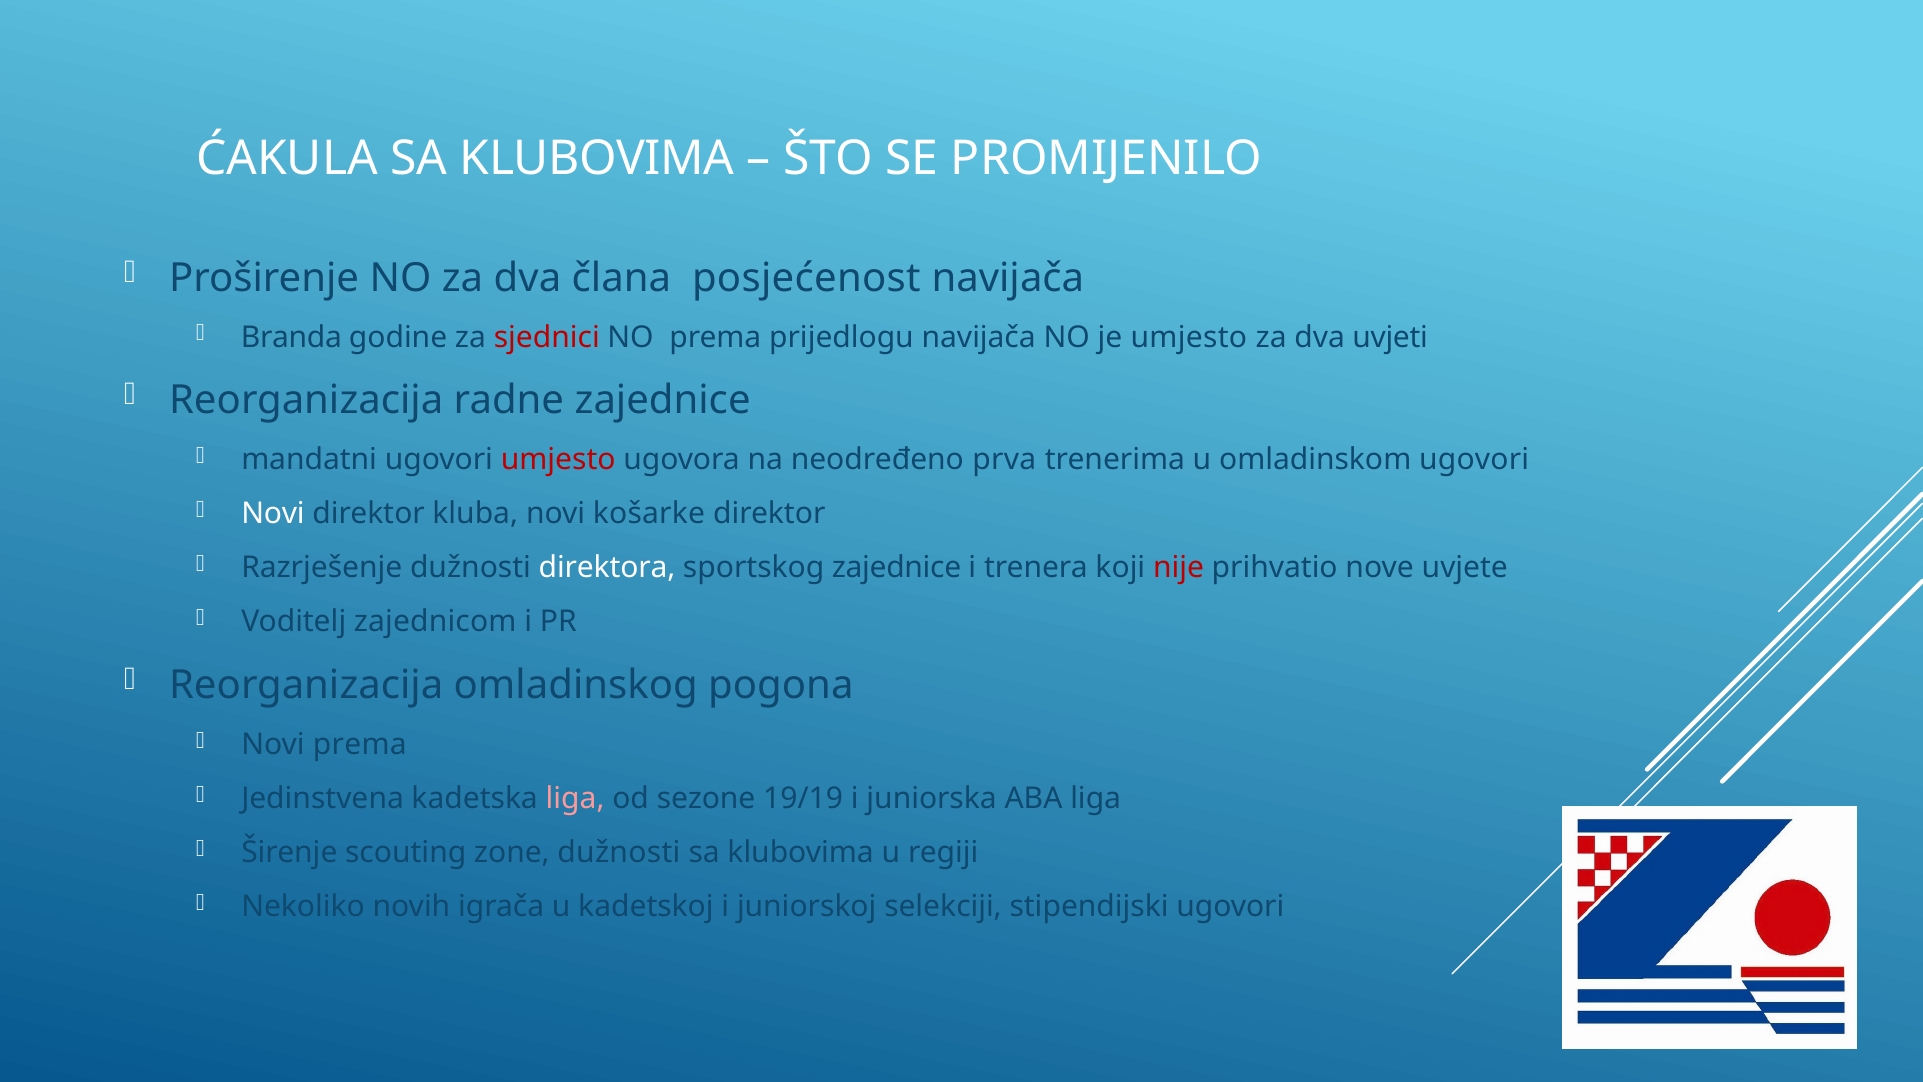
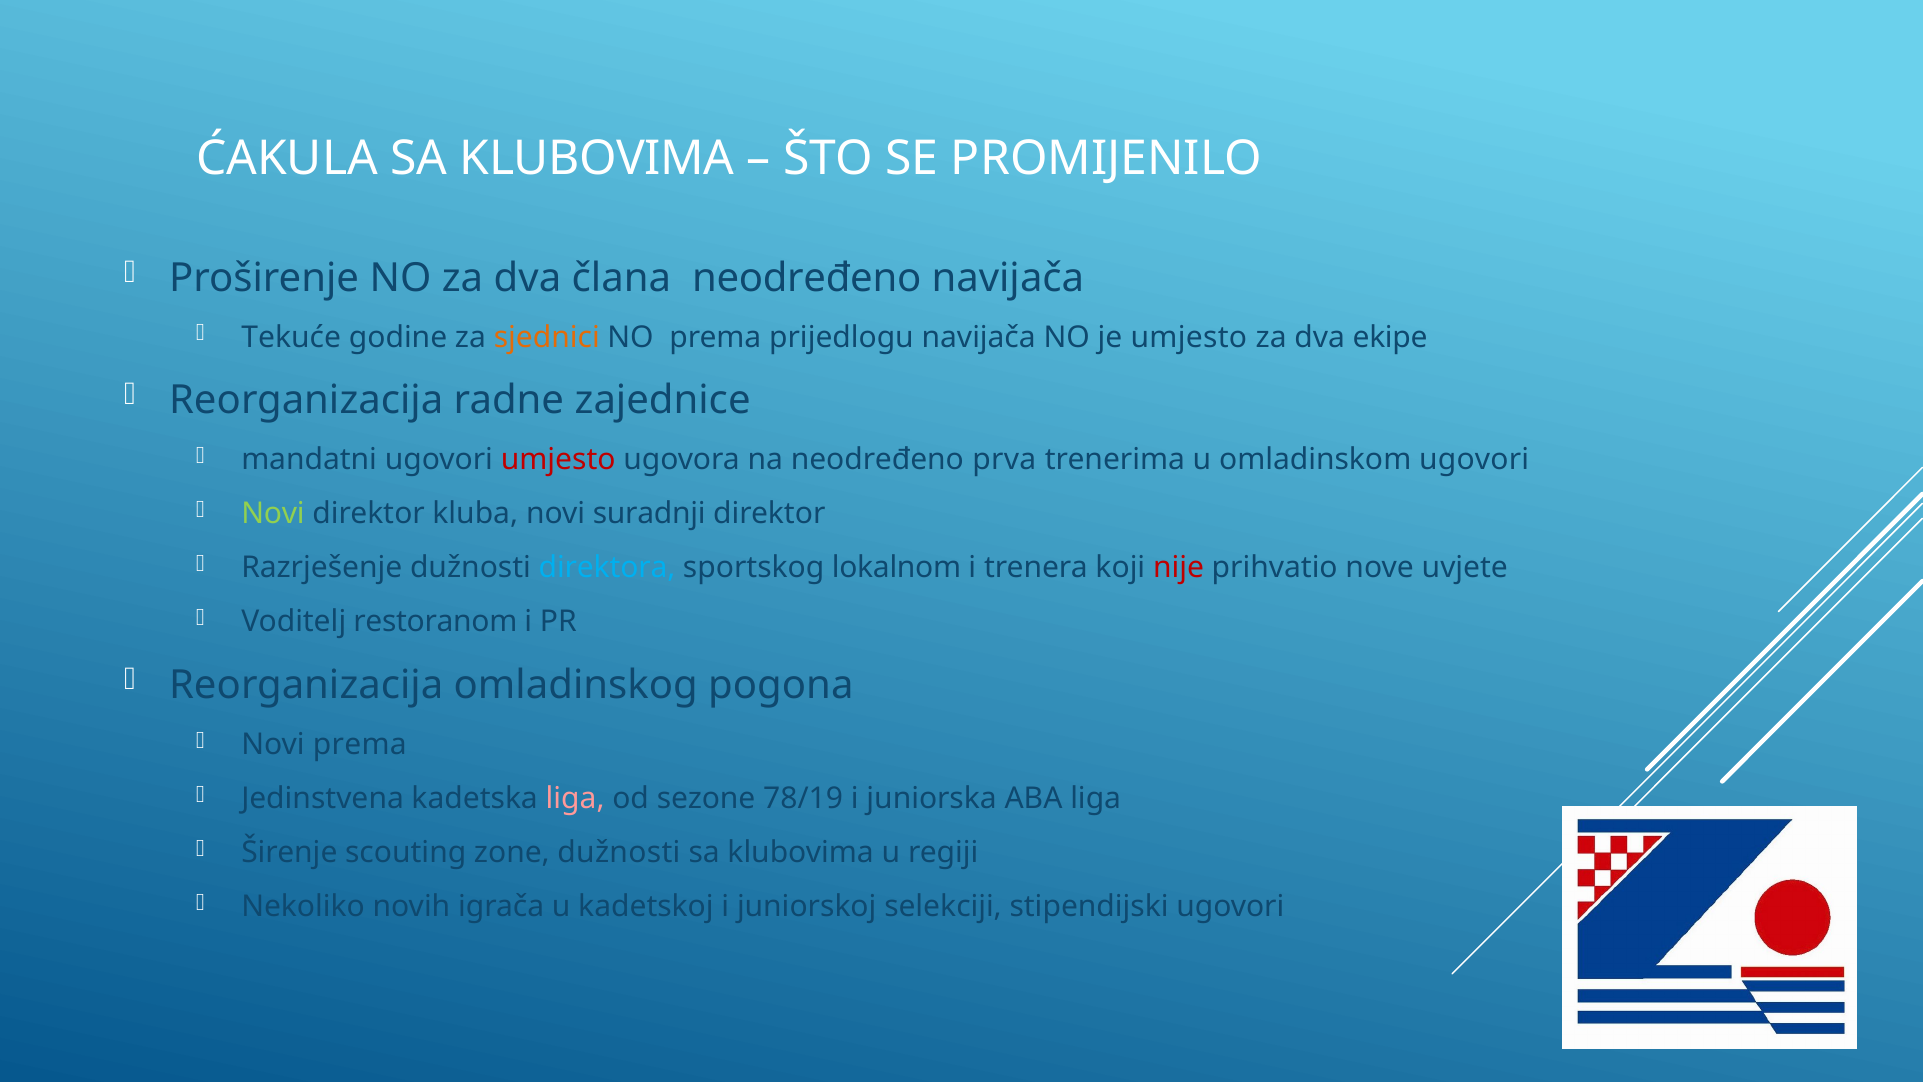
člana posjećenost: posjećenost -> neodređeno (807, 278)
Branda: Branda -> Tekuće (291, 337)
sjednici colour: red -> orange (547, 337)
uvjeti: uvjeti -> ekipe (1390, 337)
Novi colour: white -> light green (273, 514)
košarke: košarke -> suradnji (649, 514)
direktora colour: white -> light blue (607, 568)
sportskog zajednice: zajednice -> lokalnom (897, 568)
zajednicom: zajednicom -> restoranom (435, 622)
19/19: 19/19 -> 78/19 (803, 798)
